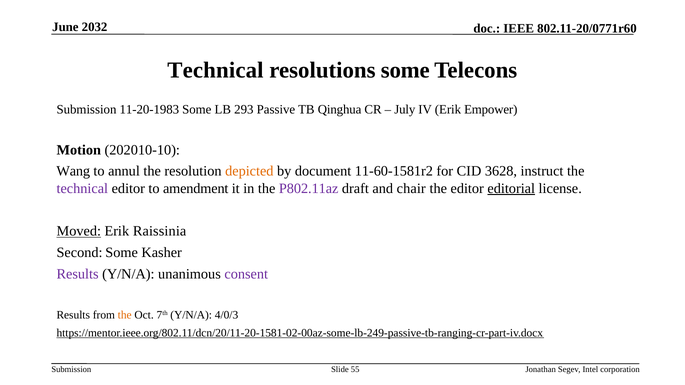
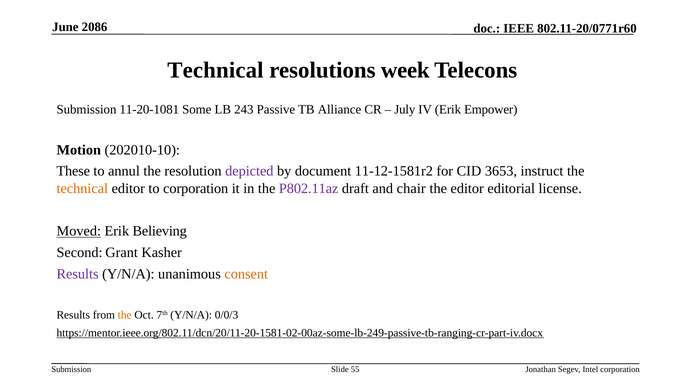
2032: 2032 -> 2086 (95, 27)
resolutions some: some -> week (405, 70)
11-20-1983: 11-20-1983 -> 11-20-1081 (149, 110)
293: 293 -> 243 (244, 110)
Qinghua: Qinghua -> Alliance (340, 110)
Wang: Wang -> These (73, 171)
depicted colour: orange -> purple (249, 171)
11-60-1581r2: 11-60-1581r2 -> 11-12-1581r2 (394, 171)
3628: 3628 -> 3653 (501, 171)
technical colour: purple -> orange (82, 188)
to amendment: amendment -> corporation (196, 188)
editorial underline: present -> none (511, 188)
Raissinia: Raissinia -> Believing (160, 231)
Second Some: Some -> Grant (122, 253)
consent colour: purple -> orange (246, 274)
4/0/3: 4/0/3 -> 0/0/3 (227, 315)
